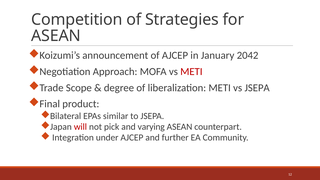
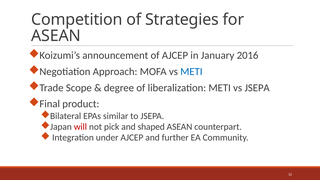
2042: 2042 -> 2016 (248, 55)
METI colour: red -> blue (191, 72)
varying: varying -> shaped (151, 127)
